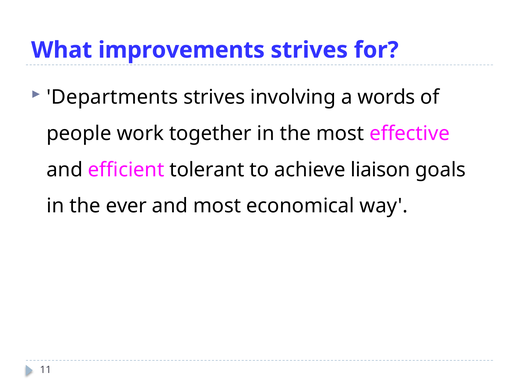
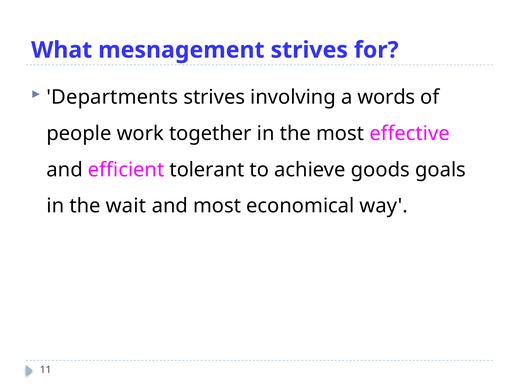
improvements: improvements -> mesnagement (181, 50)
liaison: liaison -> goods (380, 170)
ever: ever -> wait (126, 206)
